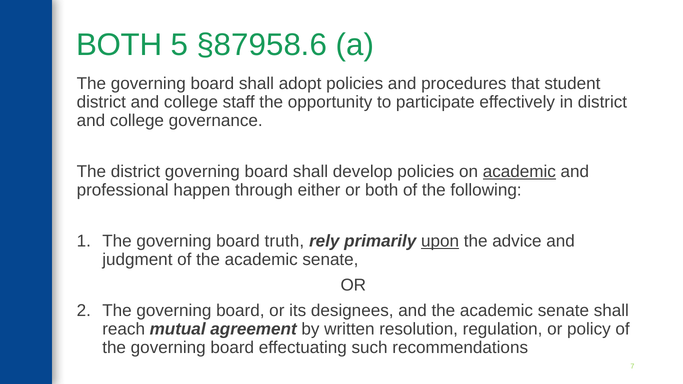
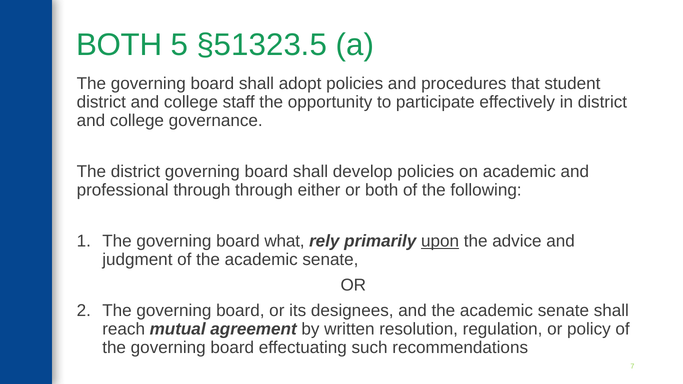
§87958.6: §87958.6 -> §51323.5 (262, 45)
academic underline: present -> none (519, 172)
professional happen: happen -> through (202, 190)
truth: truth -> what (285, 241)
